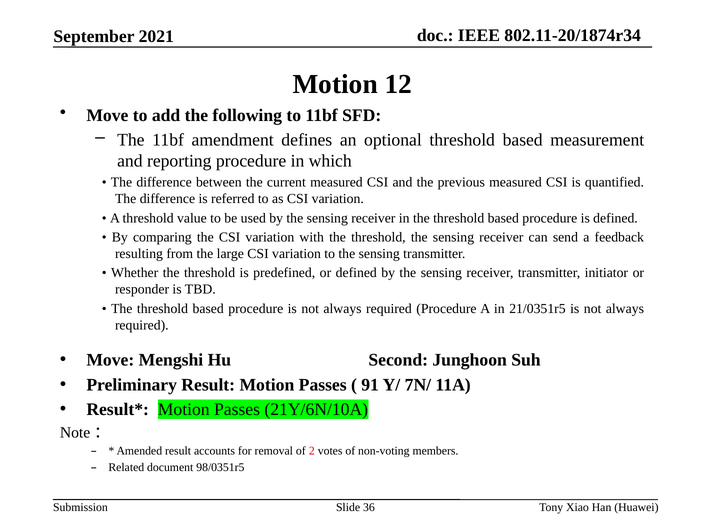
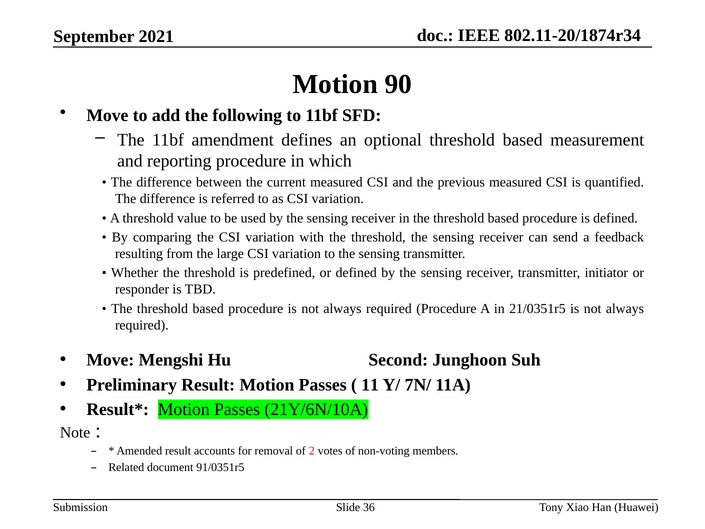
12: 12 -> 90 (398, 84)
91: 91 -> 11 (370, 385)
98/0351r5: 98/0351r5 -> 91/0351r5 (220, 467)
